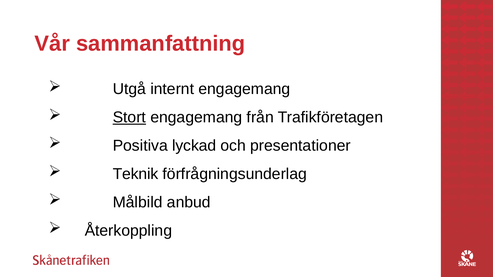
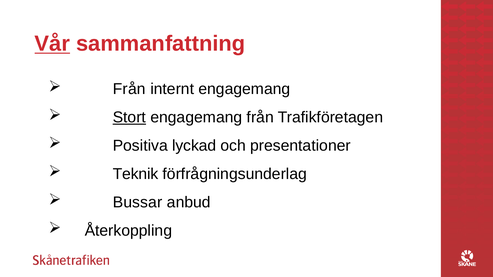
Vår underline: none -> present (52, 44)
Utgå: Utgå -> Från (129, 89)
Målbild: Målbild -> Bussar (138, 202)
